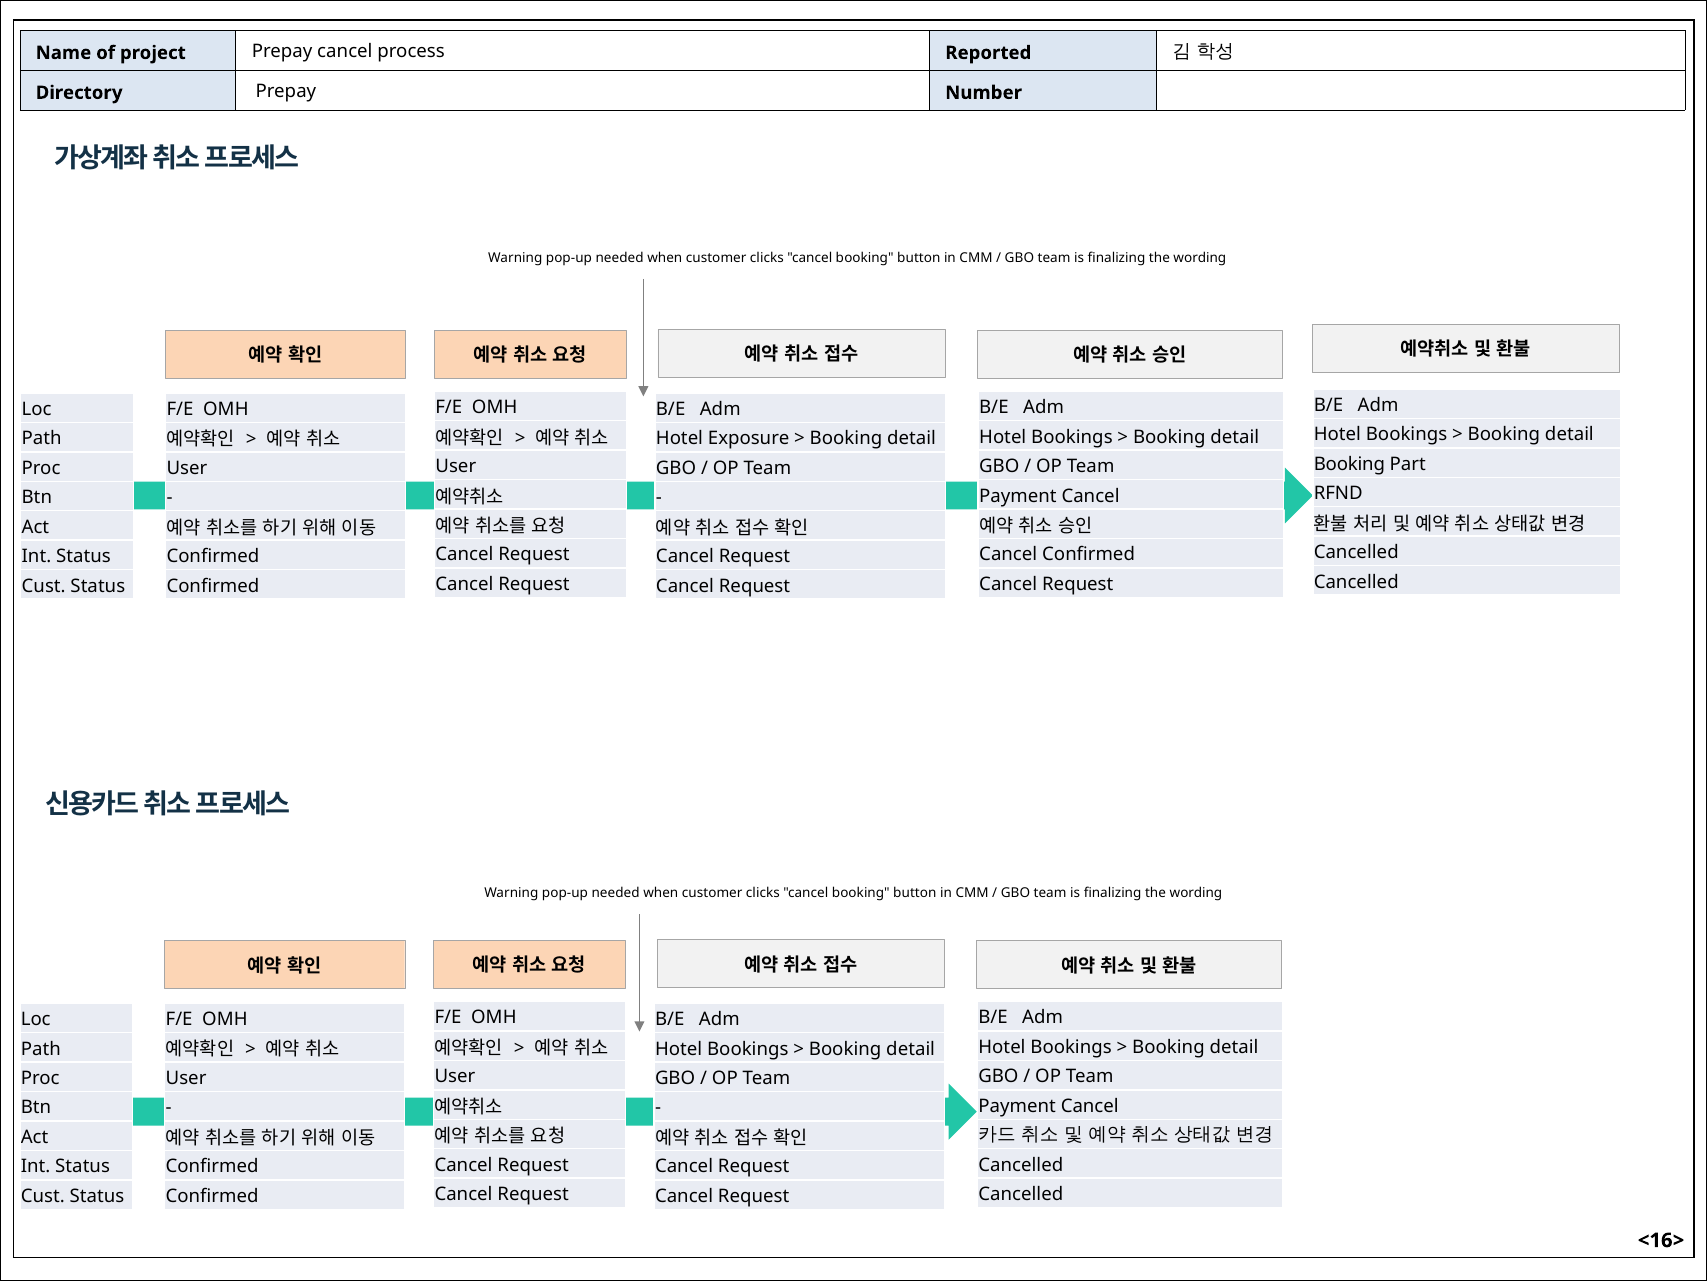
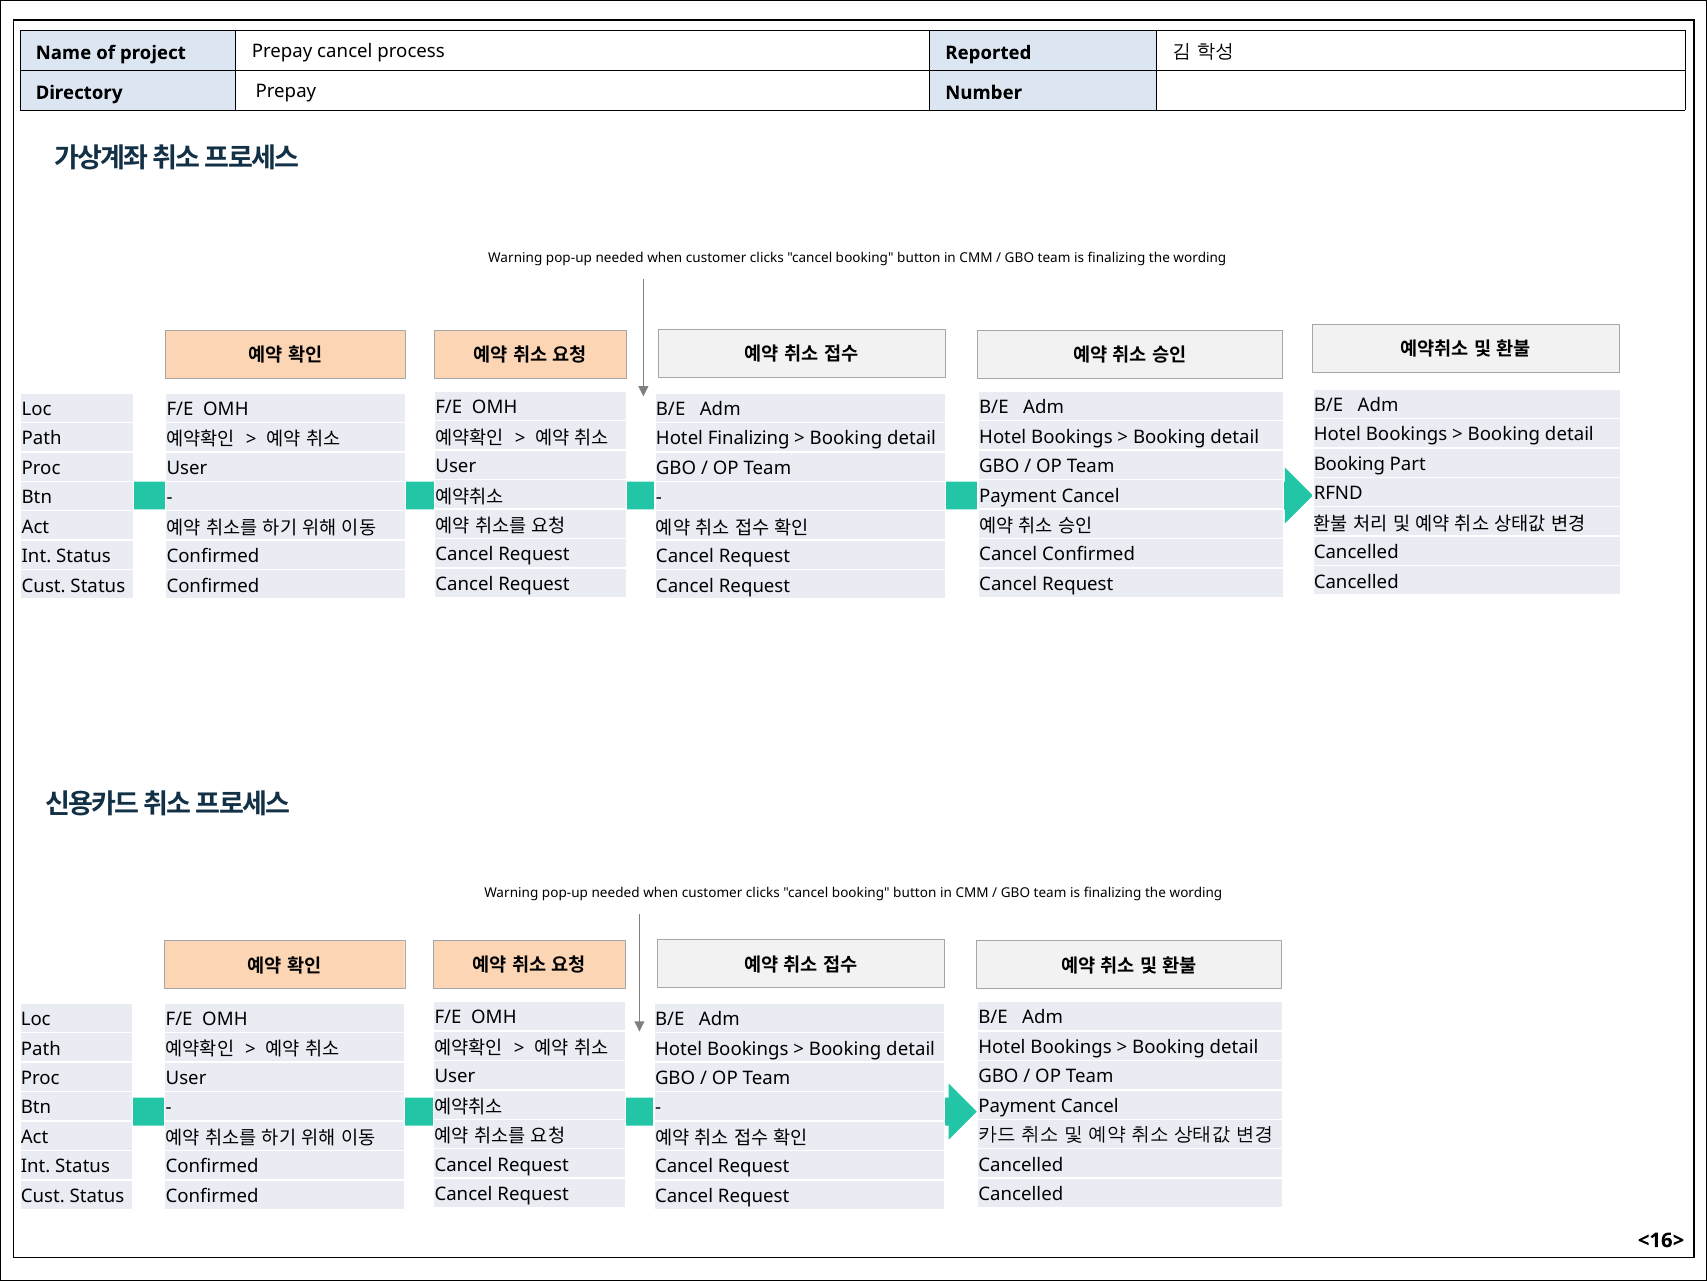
Hotel Exposure: Exposure -> Finalizing (749, 438)
